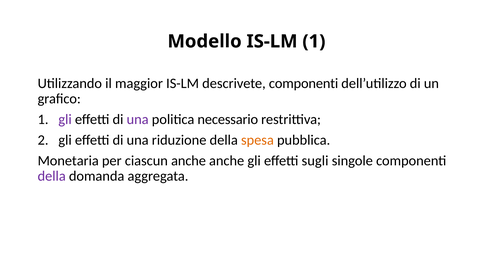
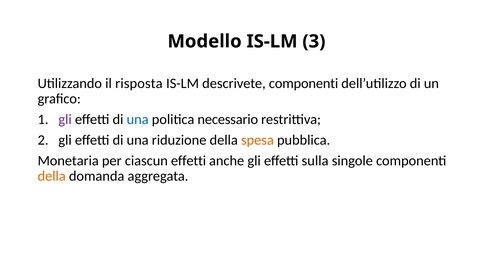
IS-LM 1: 1 -> 3 (314, 41)
maggior: maggior -> risposta (139, 83)
una colour: purple -> blue (138, 120)
ciascun anche: anche -> effetti (189, 161)
sugli: sugli -> sulla (315, 161)
della colour: purple -> orange (52, 176)
